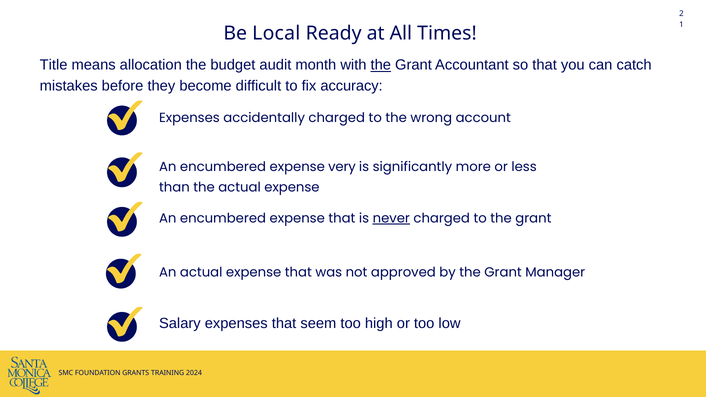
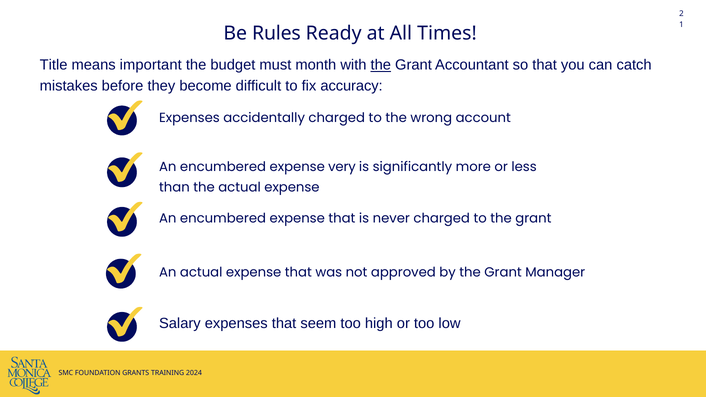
Local: Local -> Rules (276, 33)
allocation: allocation -> important (151, 65)
audit: audit -> must (275, 65)
never underline: present -> none (391, 218)
